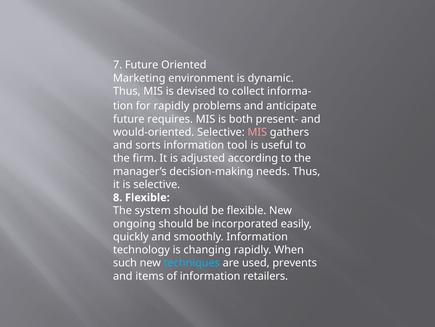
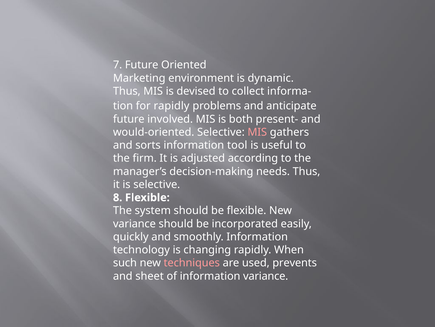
requires: requires -> involved (170, 119)
ongoing: ongoing -> variance (134, 223)
techniques colour: light blue -> pink (192, 262)
items: items -> sheet (150, 275)
information retailers: retailers -> variance (266, 275)
